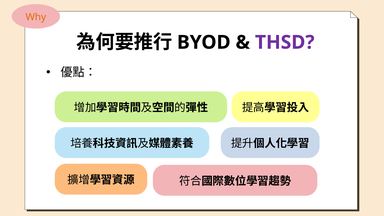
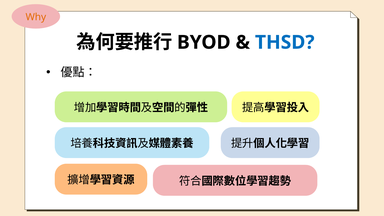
THSD colour: purple -> blue (285, 42)
